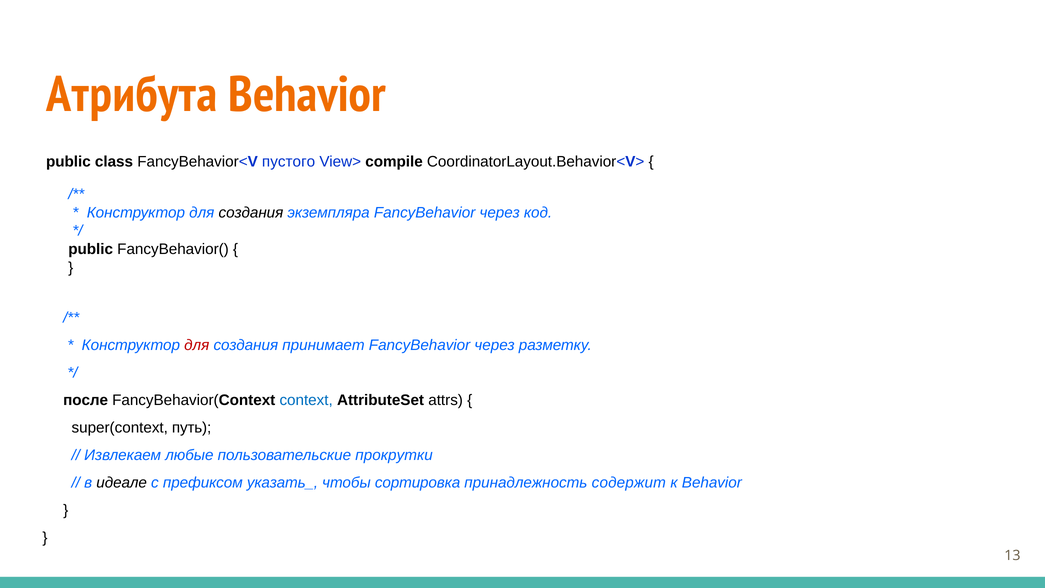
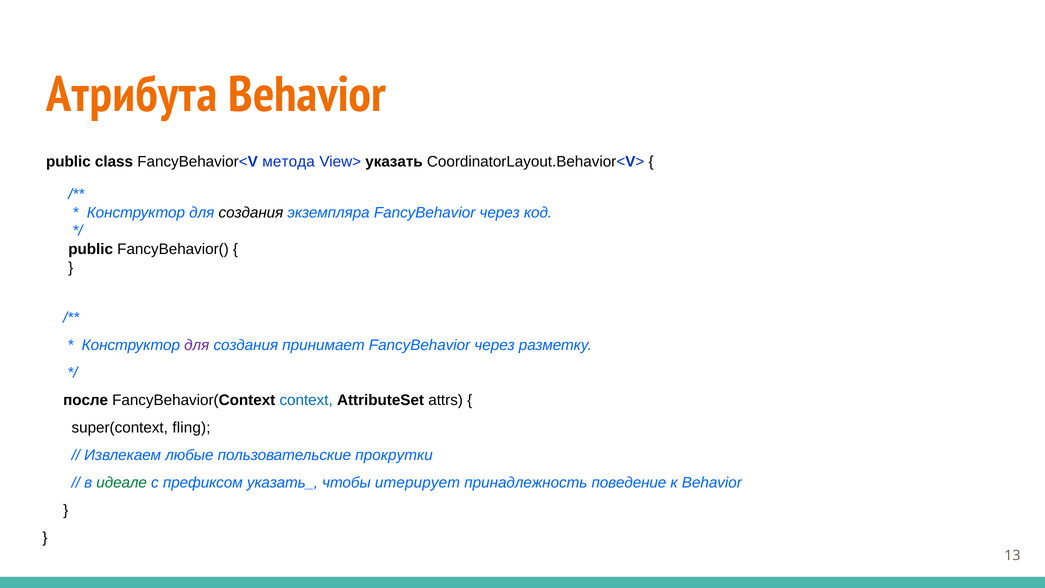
пустого: пустого -> метода (289, 162)
compile: compile -> указать (394, 162)
для colour: red -> purple (197, 345)
путь: путь -> fling (191, 428)
идеале colour: black -> green (122, 482)
сортировка: сортировка -> итерирует (417, 482)
содержит: содержит -> поведение (629, 482)
